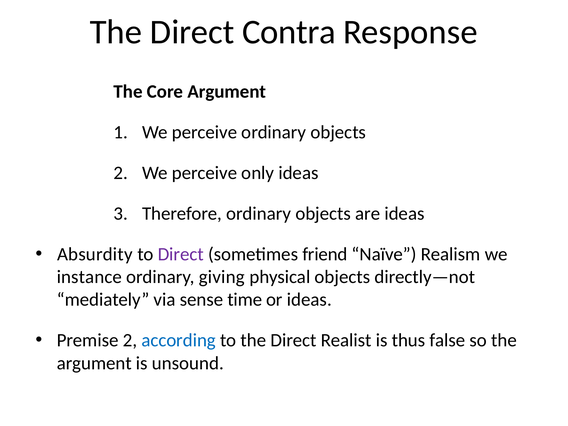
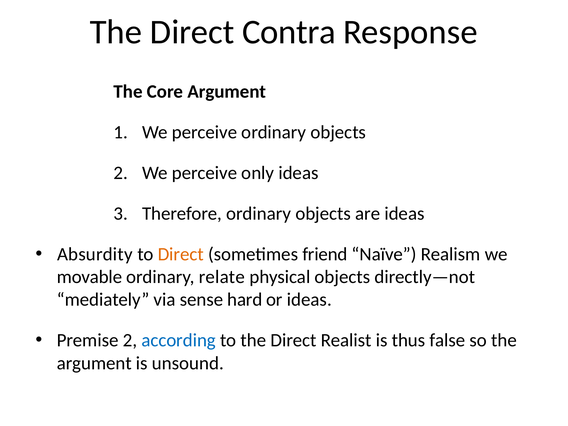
Direct colour: purple -> orange (181, 254)
instance: instance -> movable (89, 277)
giving: giving -> relate (222, 277)
time: time -> hard (245, 300)
